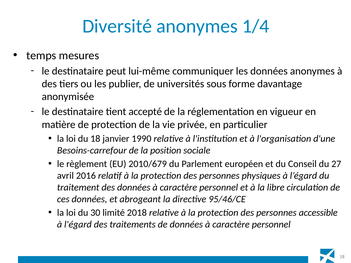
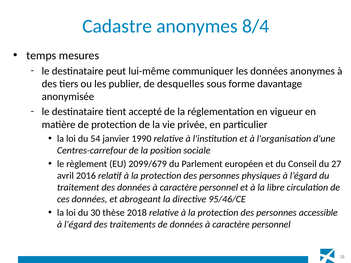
Diversité: Diversité -> Cadastre (117, 26)
1/4: 1/4 -> 8/4 (256, 26)
universités: universités -> desquelles (181, 84)
du 18: 18 -> 54 (95, 139)
Besoins-carrefour: Besoins-carrefour -> Centres-carrefour (92, 150)
2010/679: 2010/679 -> 2099/679 (148, 164)
limité: limité -> thèse (114, 213)
